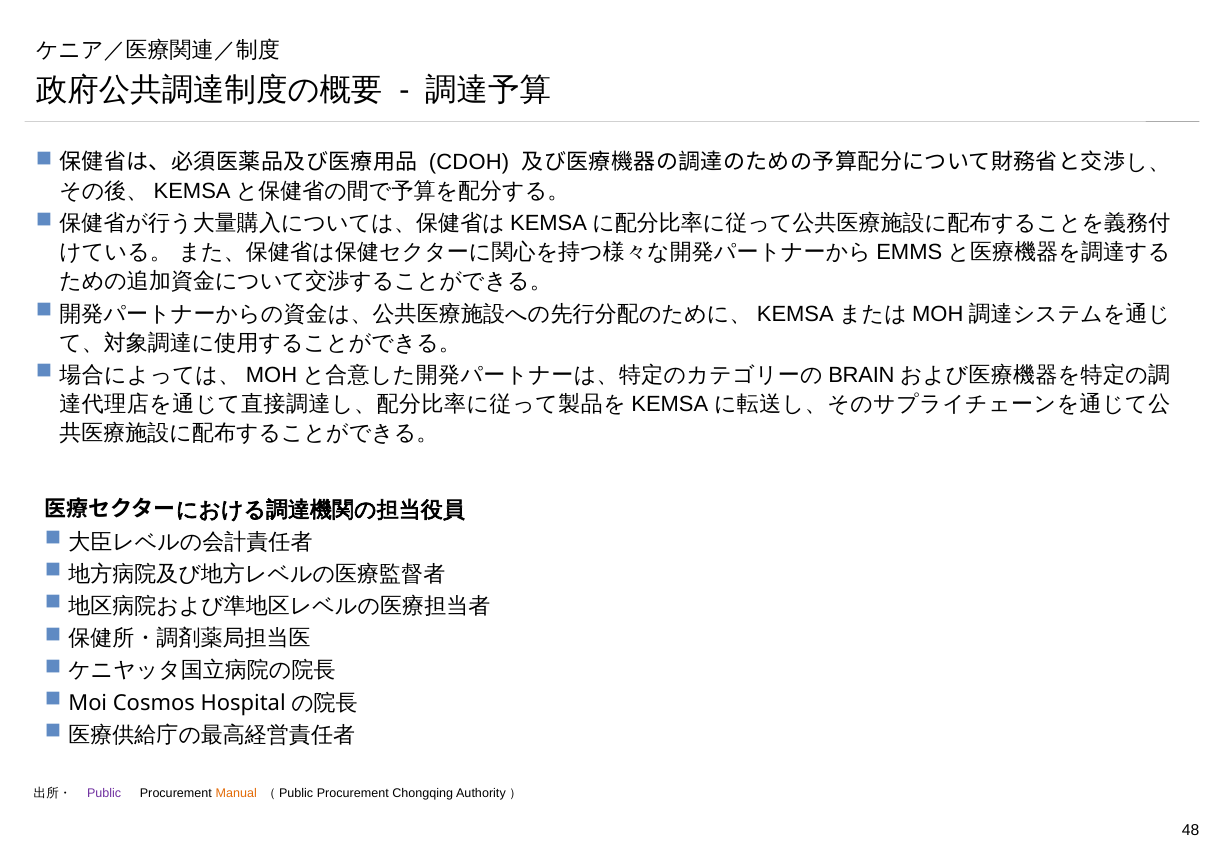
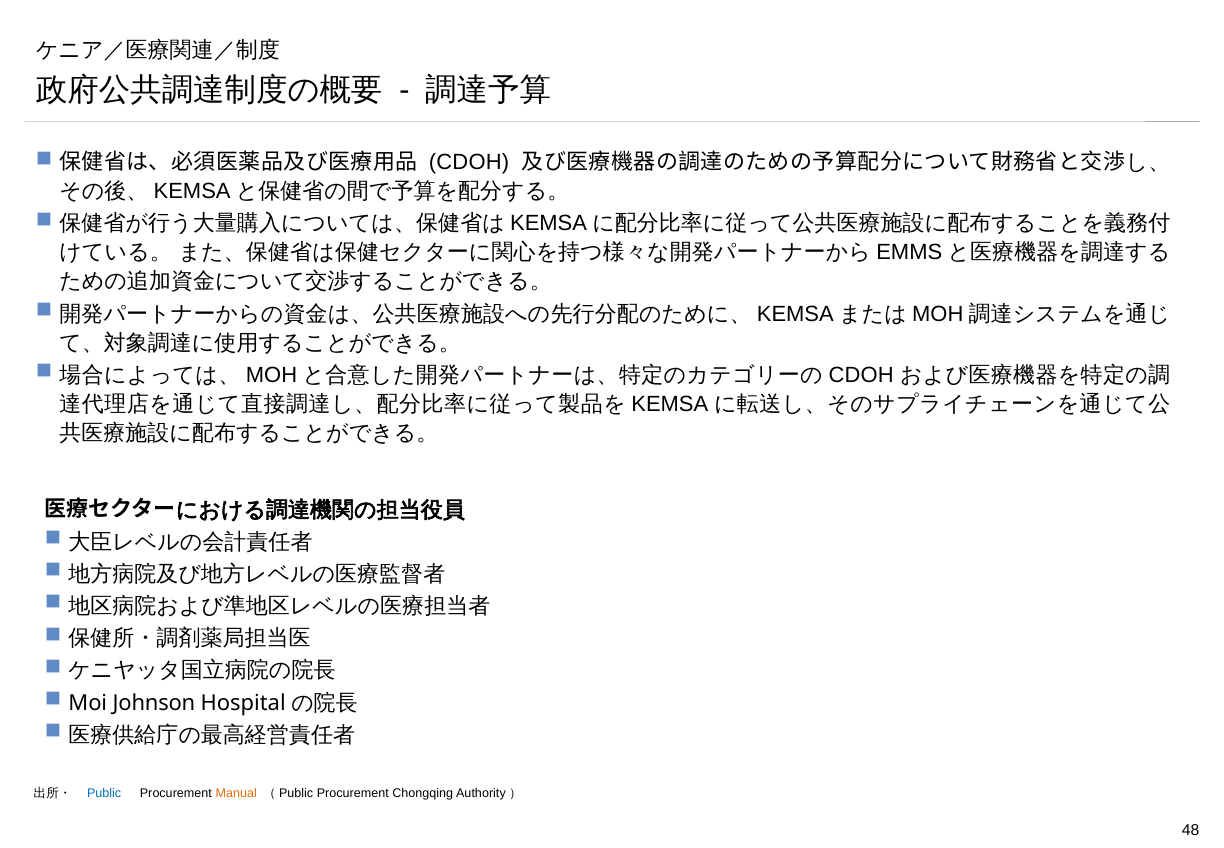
BRAIN: BRAIN -> CDOH (861, 375)
Cosmos: Cosmos -> Johnson (154, 702)
Public colour: purple -> blue (104, 793)
